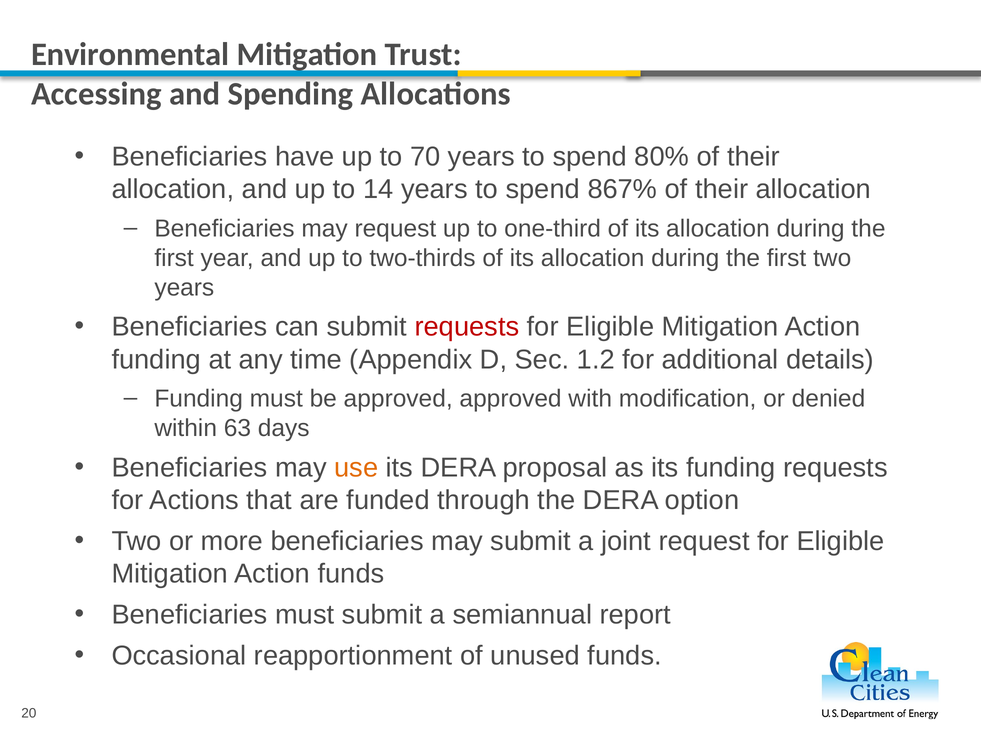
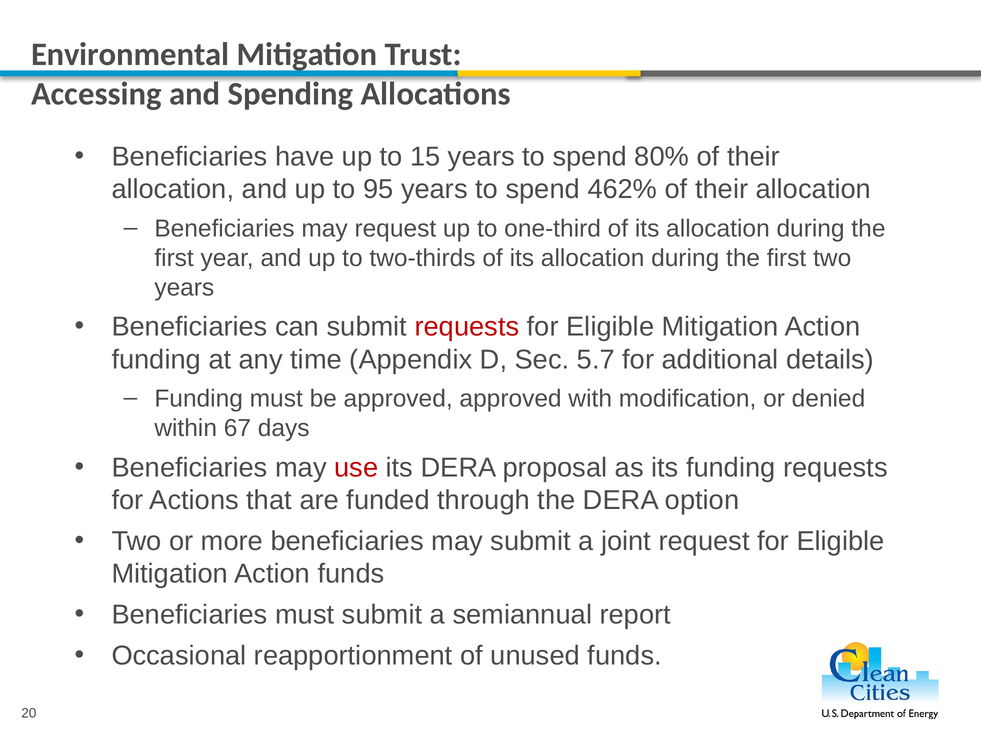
70: 70 -> 15 (425, 157)
14: 14 -> 95 (378, 189)
867%: 867% -> 462% (622, 189)
1.2: 1.2 -> 5.7 (596, 359)
63: 63 -> 67 (237, 428)
use colour: orange -> red (356, 467)
